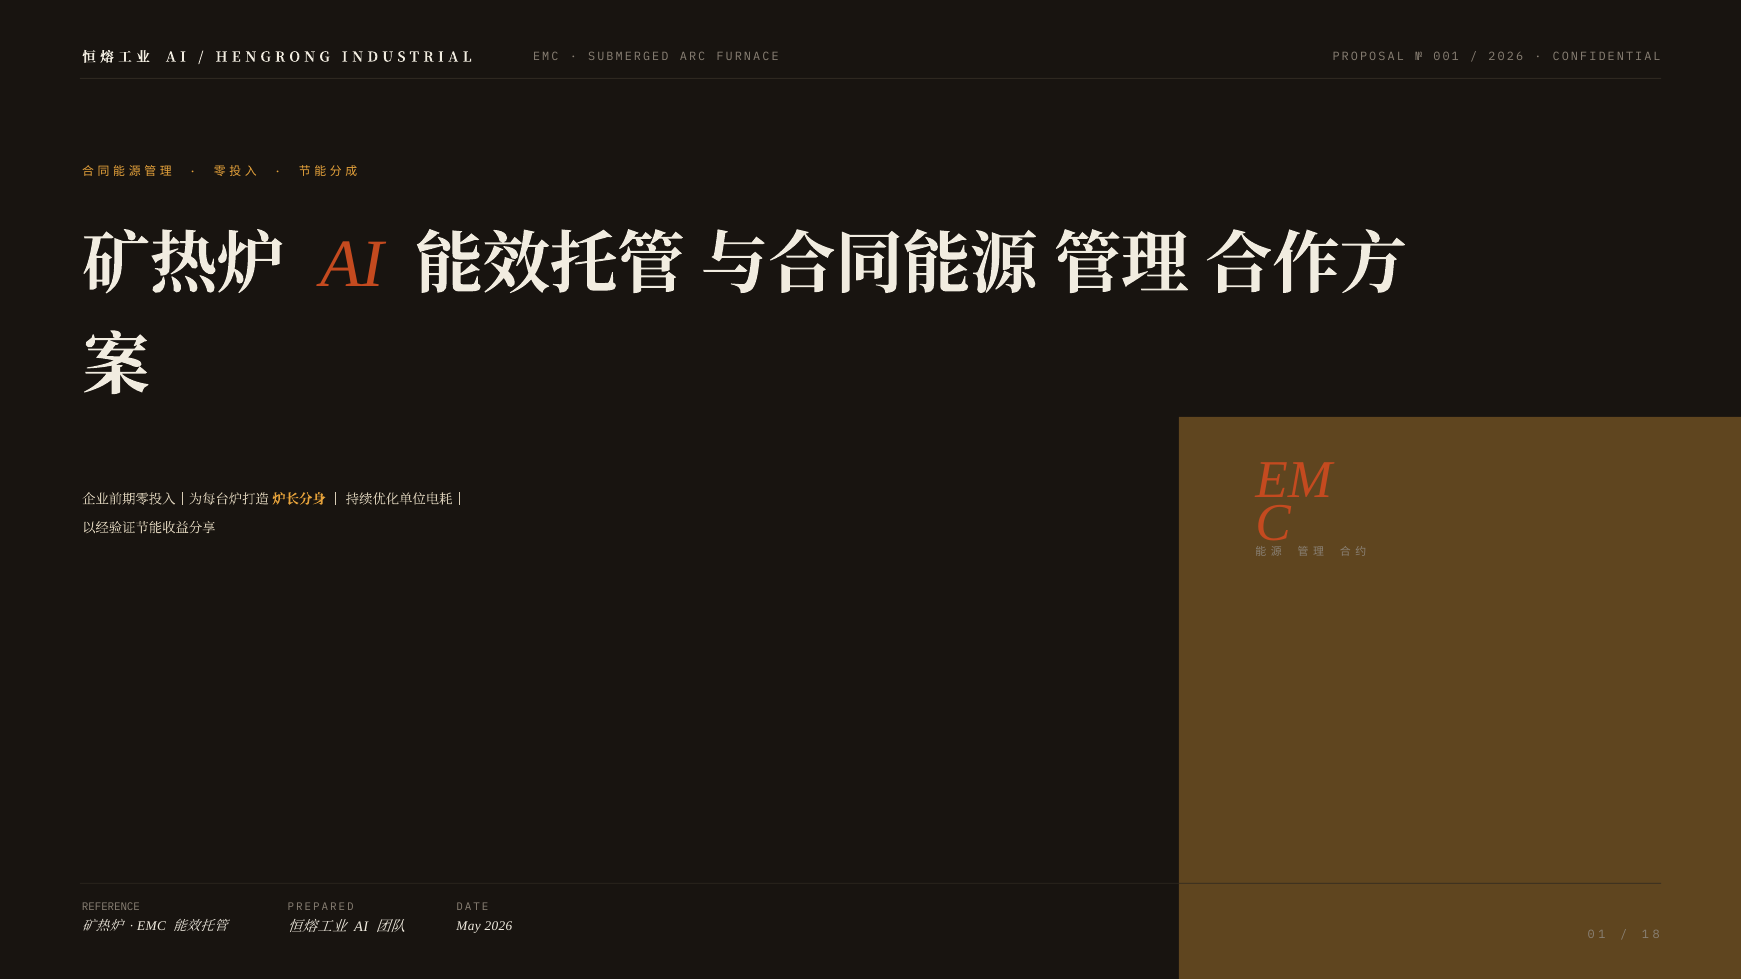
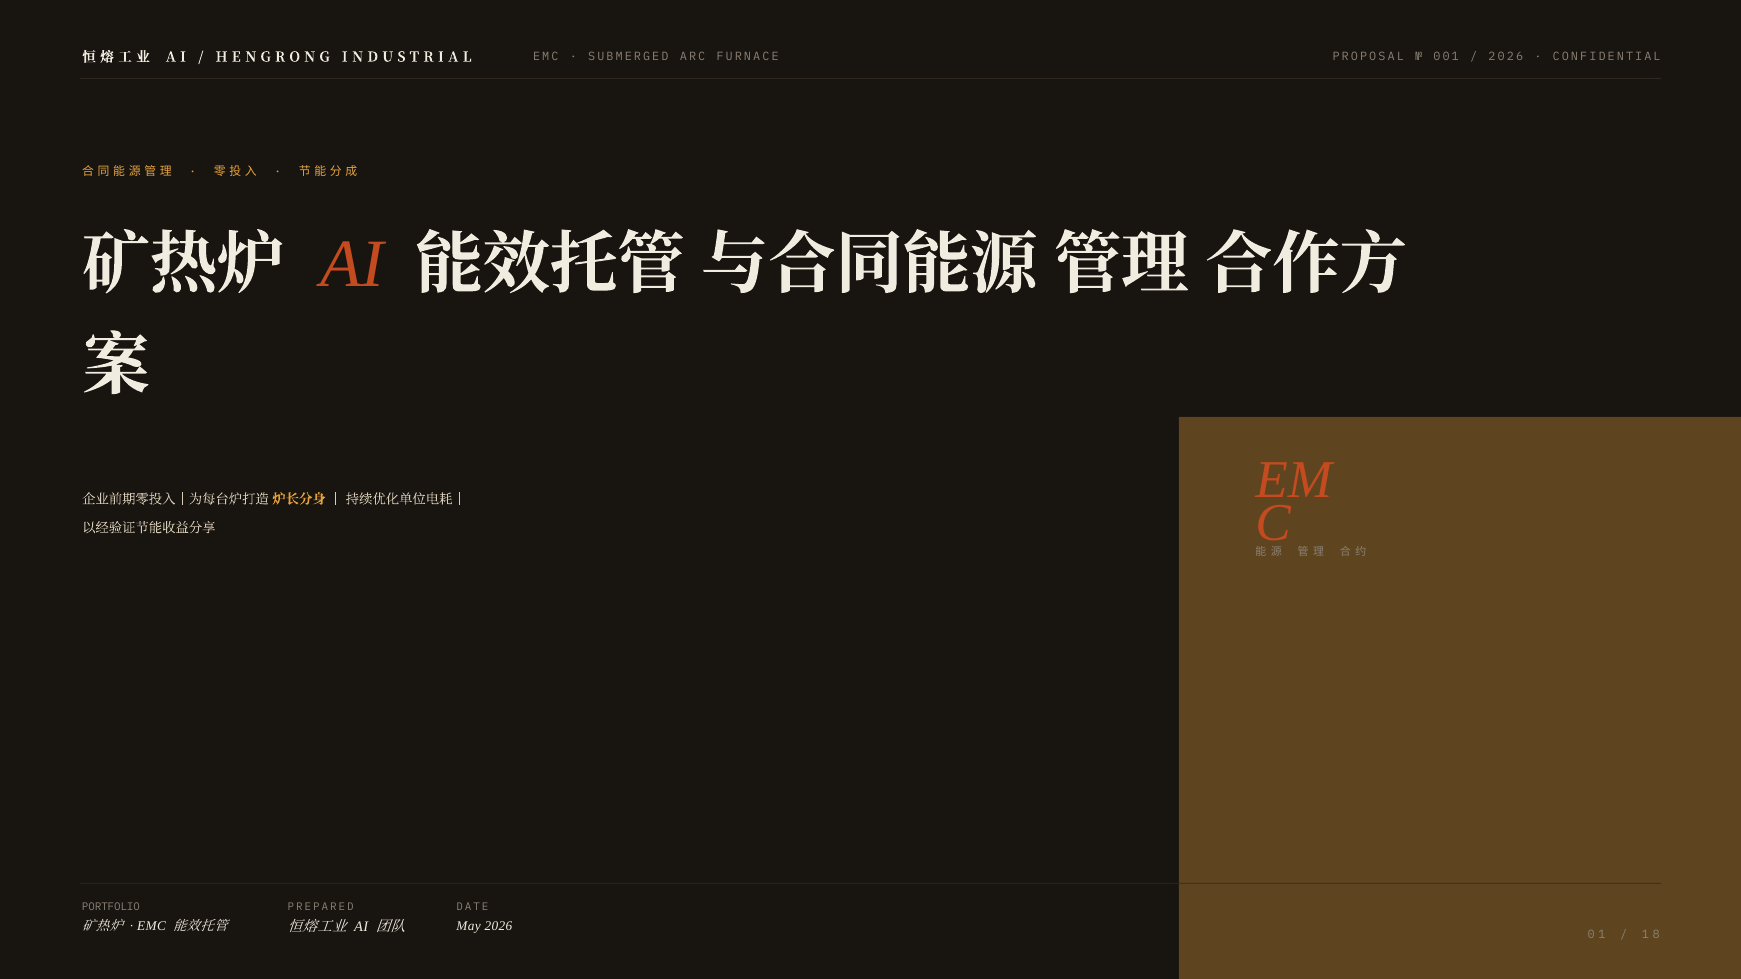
REFERENCE: REFERENCE -> PORTFOLIO (111, 907)
